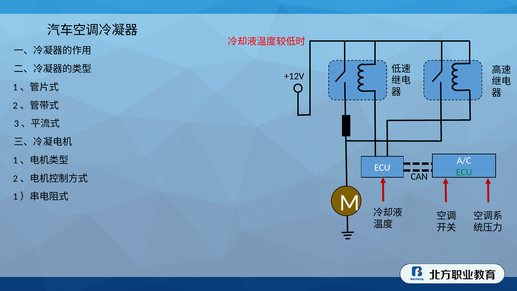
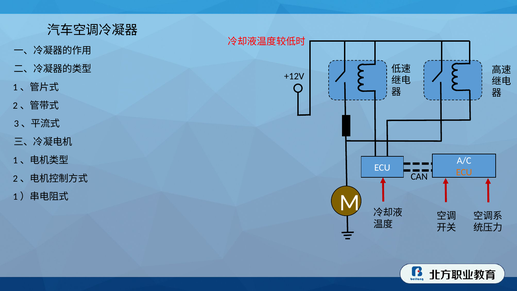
ECU colour: green -> orange (464, 172)
